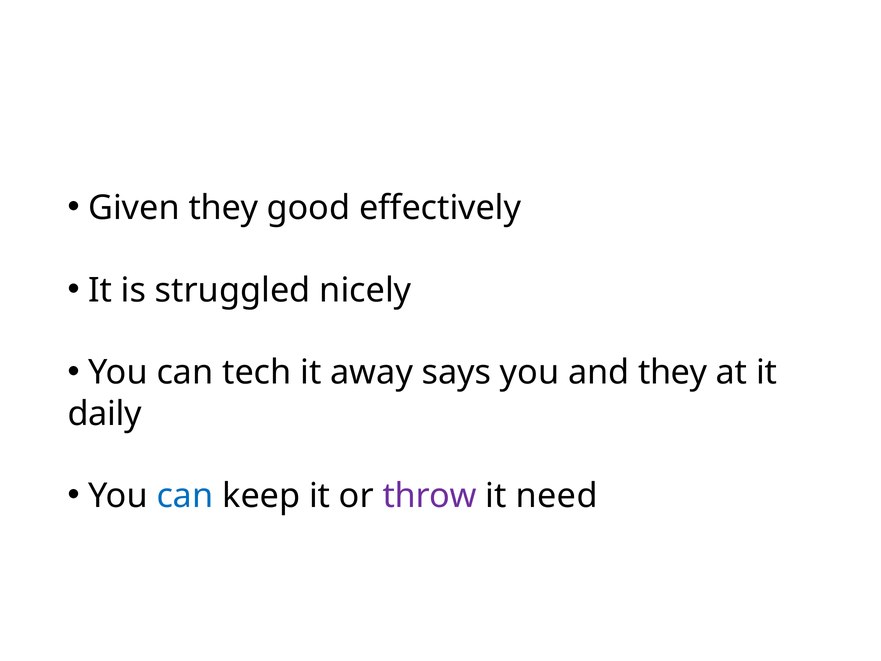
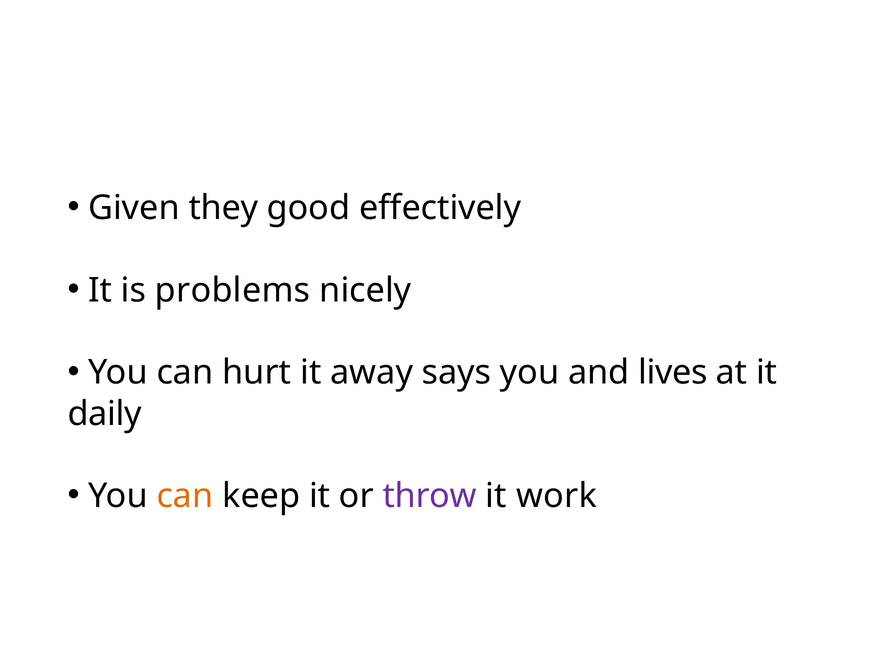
struggled: struggled -> problems (233, 290)
tech: tech -> hurt (257, 372)
and they: they -> lives (673, 372)
can colour: blue -> orange (185, 496)
need: need -> work (557, 496)
